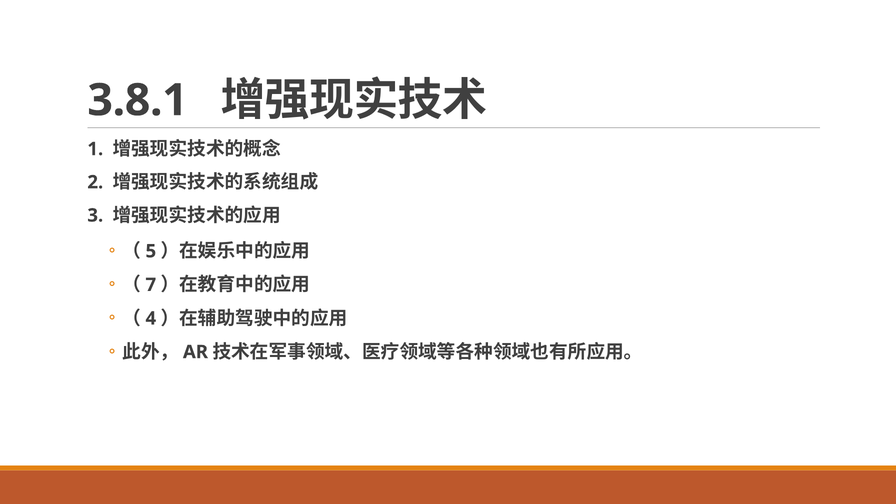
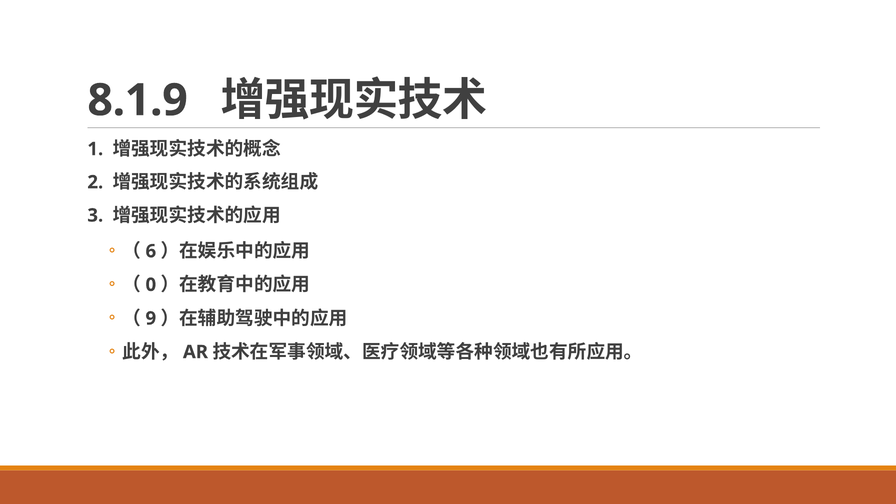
3.8.1: 3.8.1 -> 8.1.9 (138, 100)
5: 5 -> 6 (151, 251)
7: 7 -> 0 (151, 285)
4: 4 -> 9 (151, 318)
